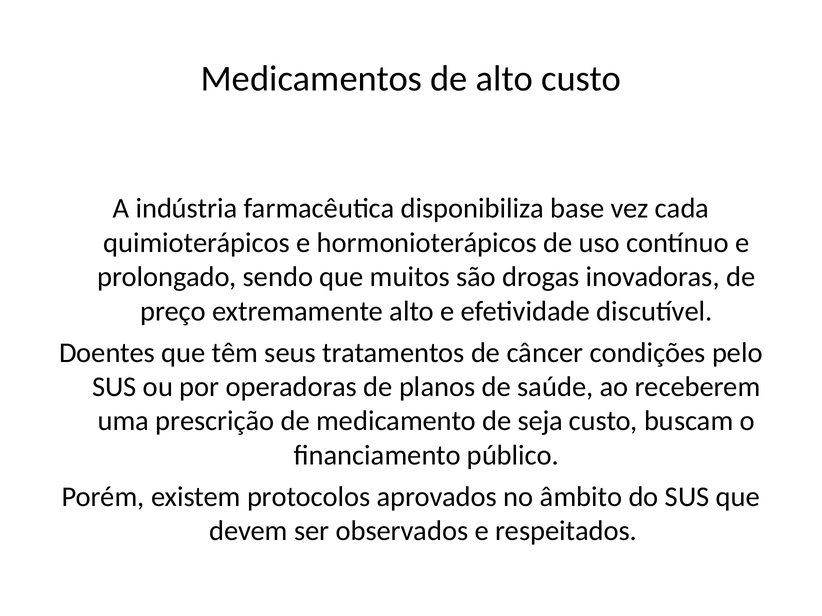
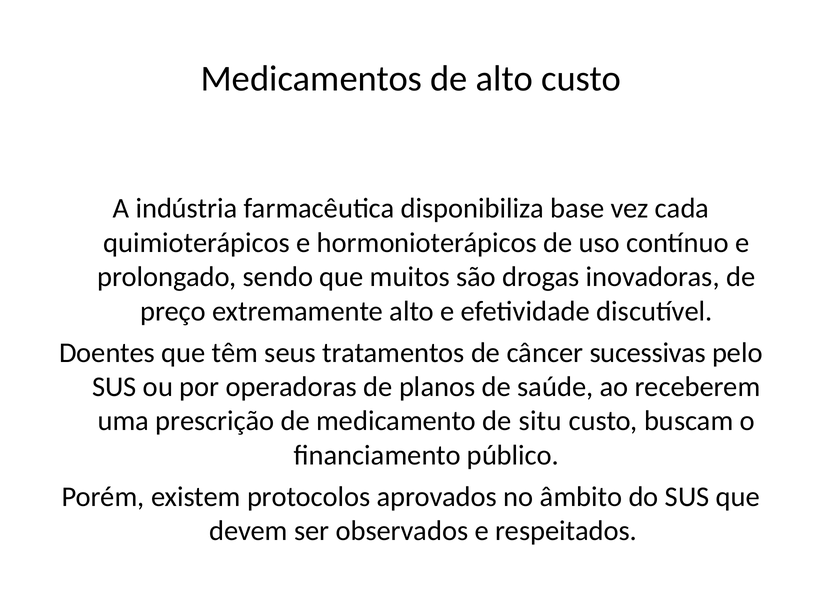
condições: condições -> sucessivas (648, 353)
seja: seja -> situ (540, 421)
